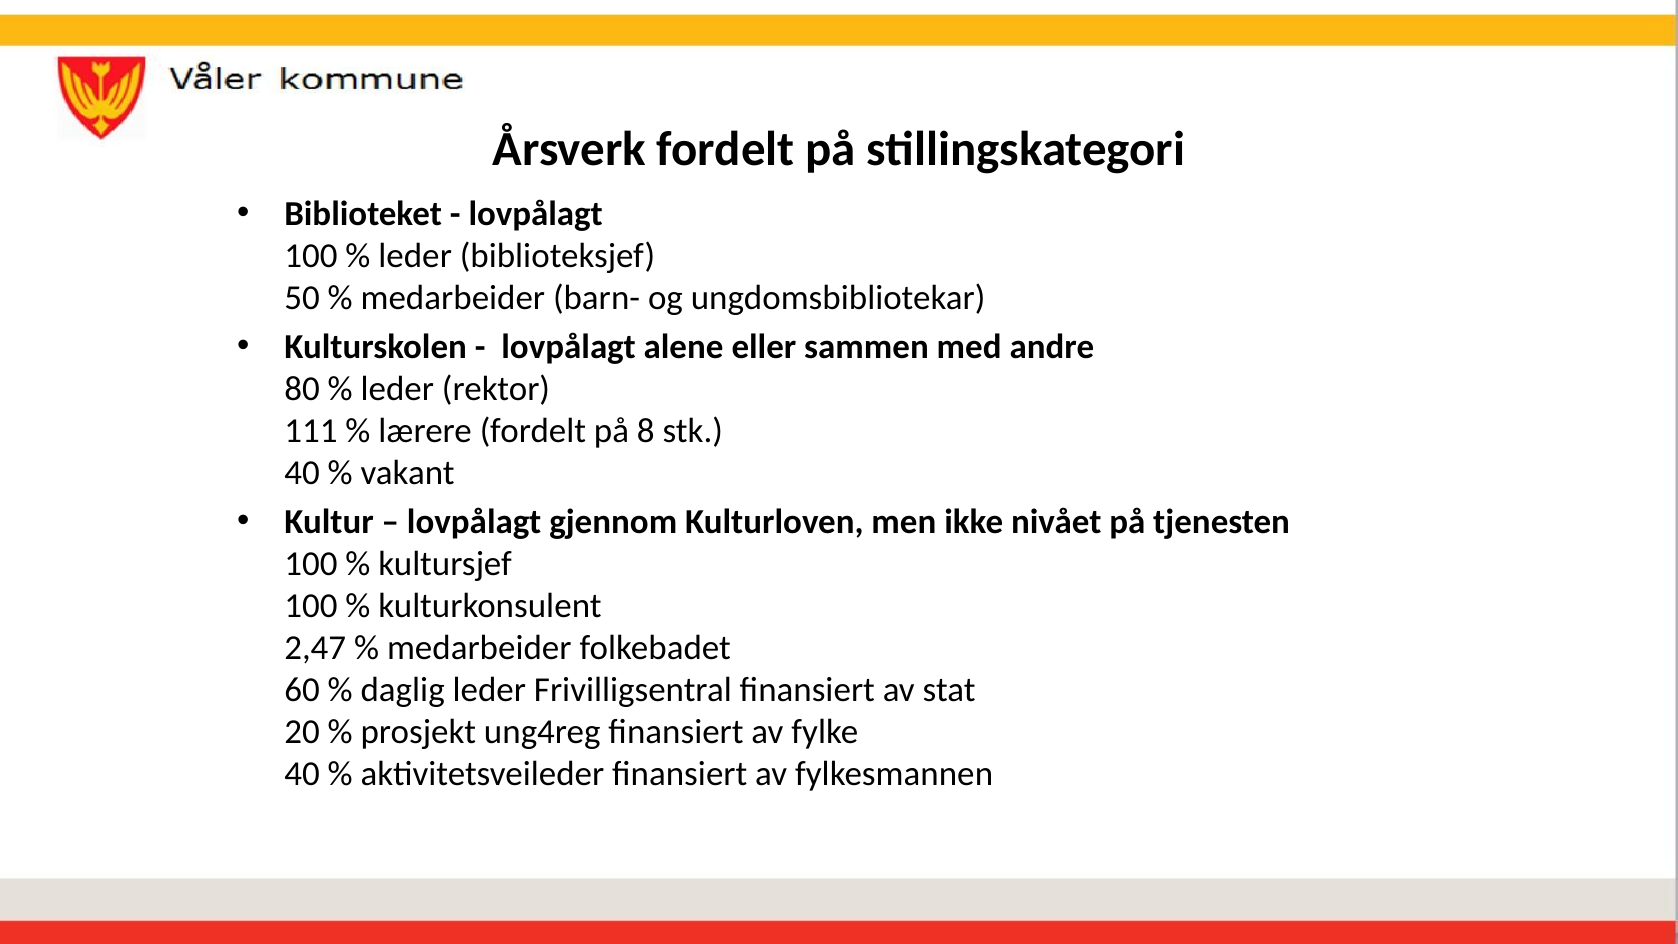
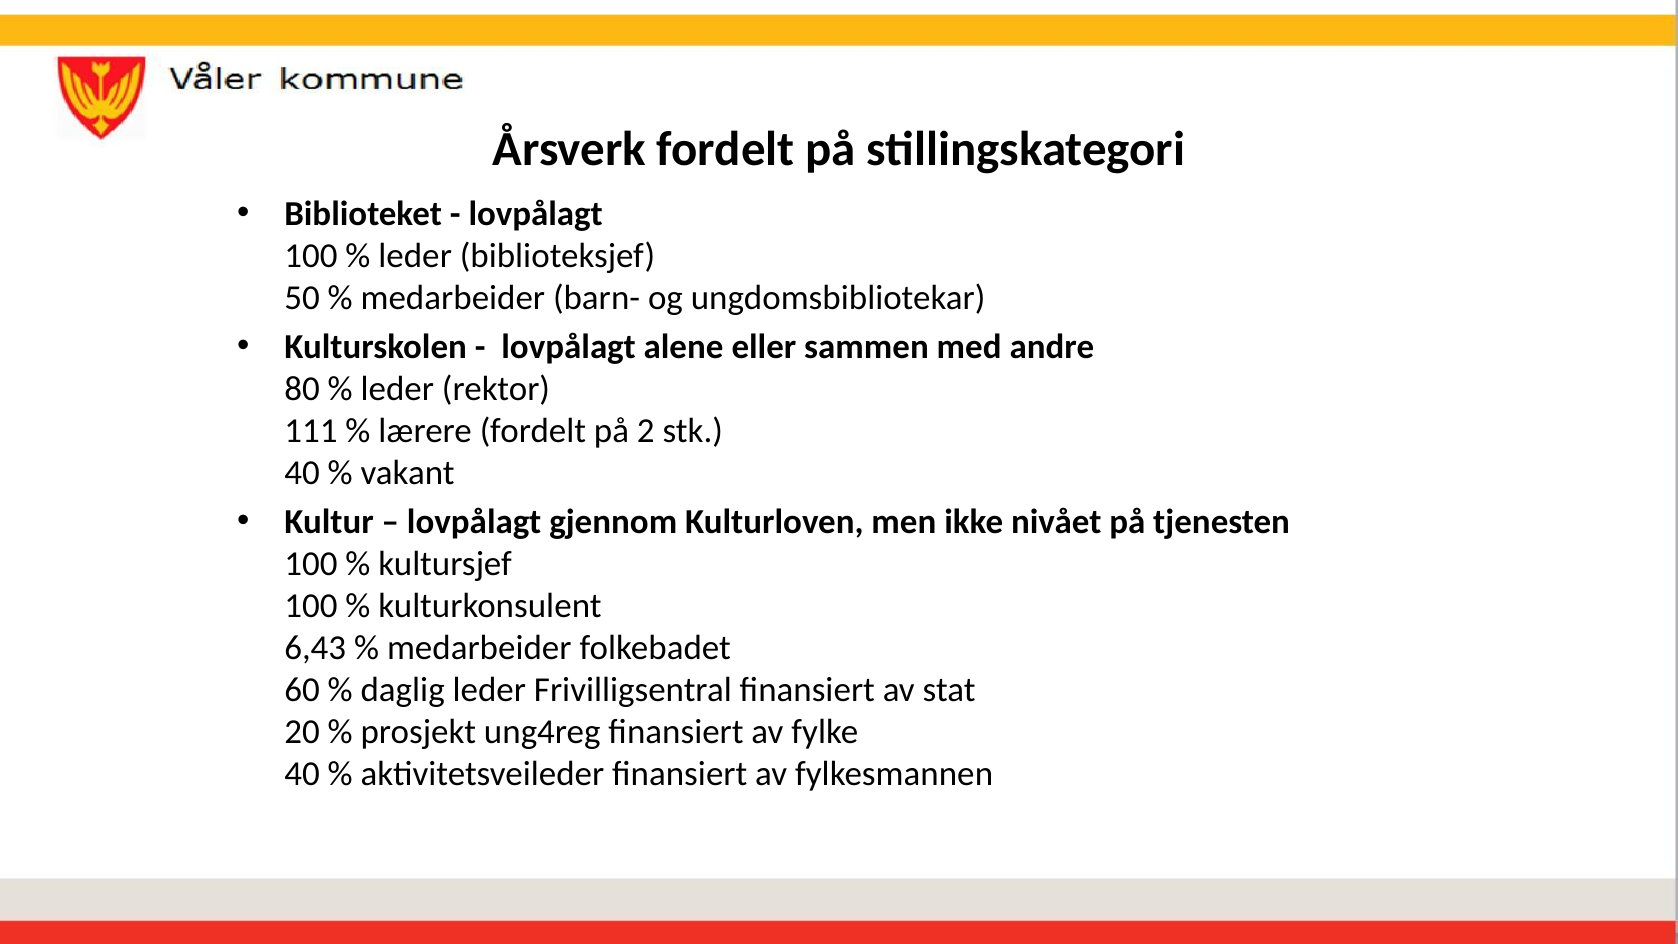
8: 8 -> 2 (646, 431)
2,47: 2,47 -> 6,43 (315, 648)
